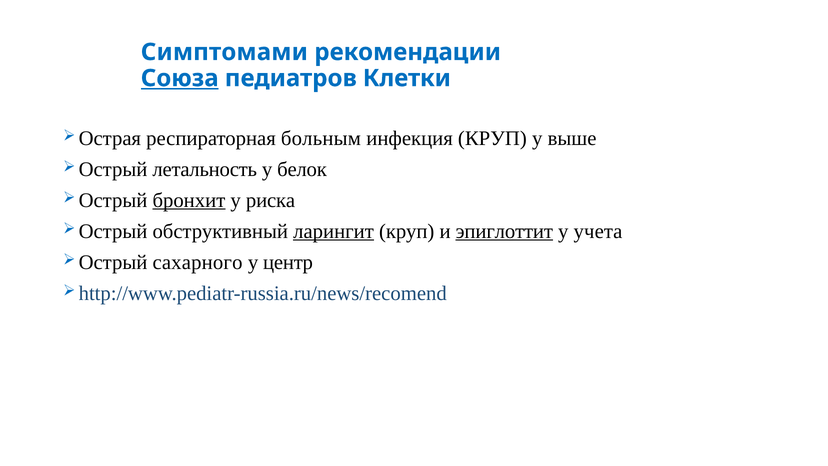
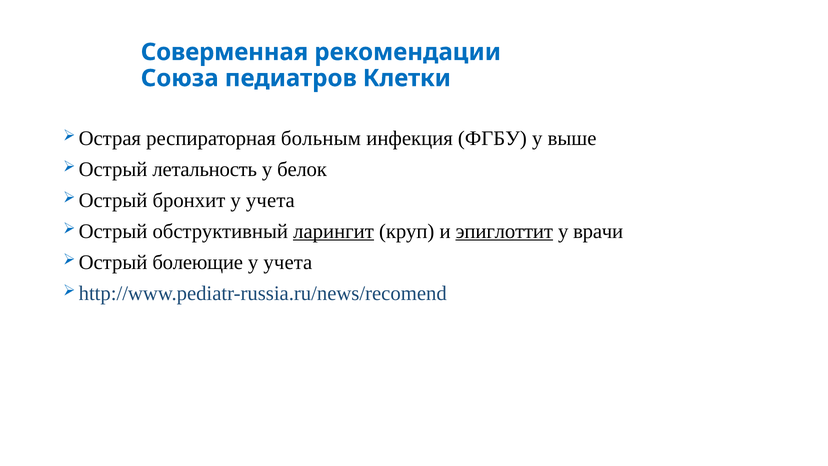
Симптомами: Симптомами -> Соверменная (224, 52)
Союза underline: present -> none (180, 78)
инфекция КРУП: КРУП -> ФГБУ (492, 138)
бронхит underline: present -> none (189, 200)
риска: риска -> учета (270, 200)
учета: учета -> врачи (598, 231)
сахарного: сахарного -> болеющие (198, 262)
центр: центр -> учета (288, 262)
